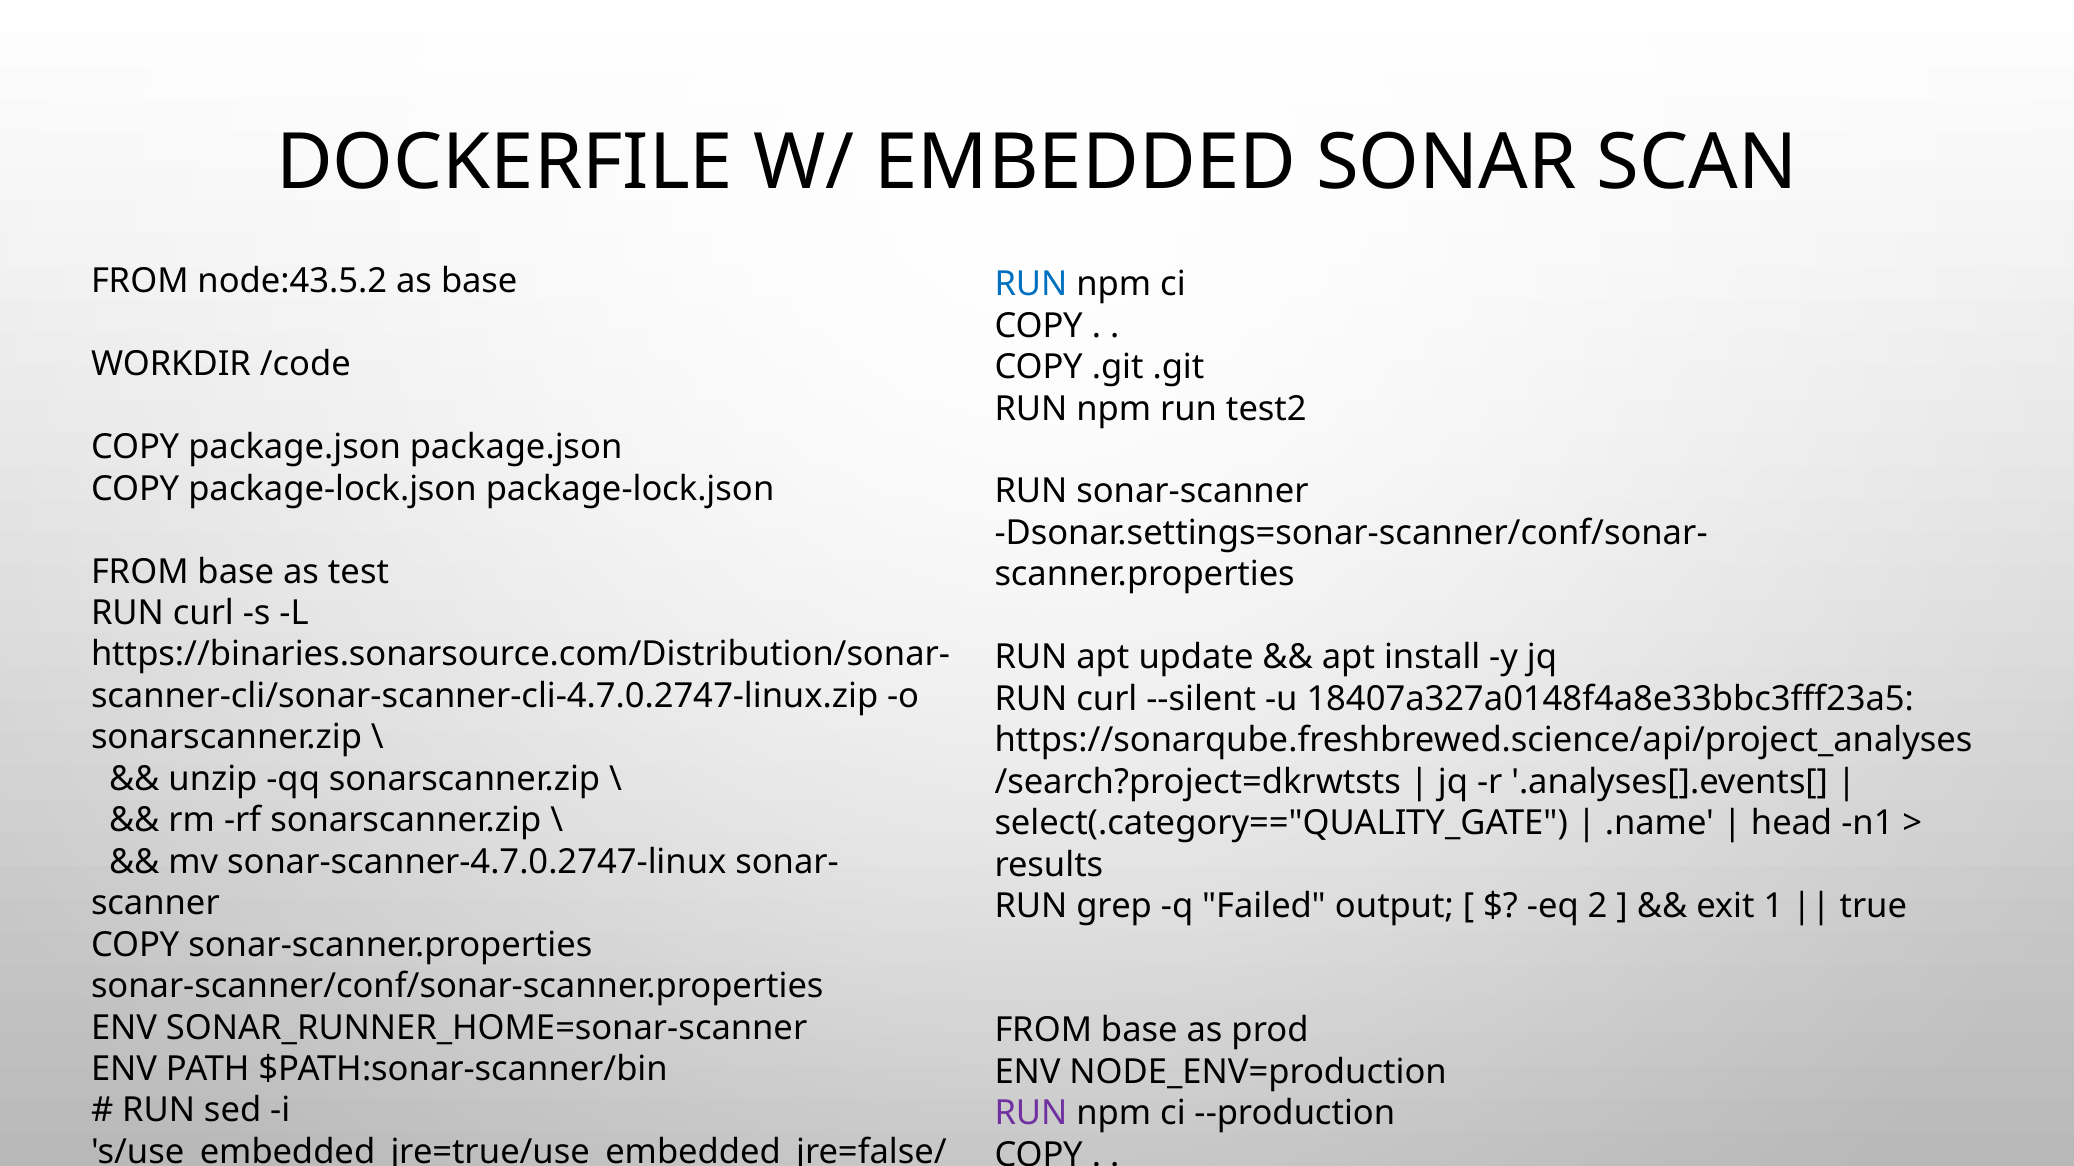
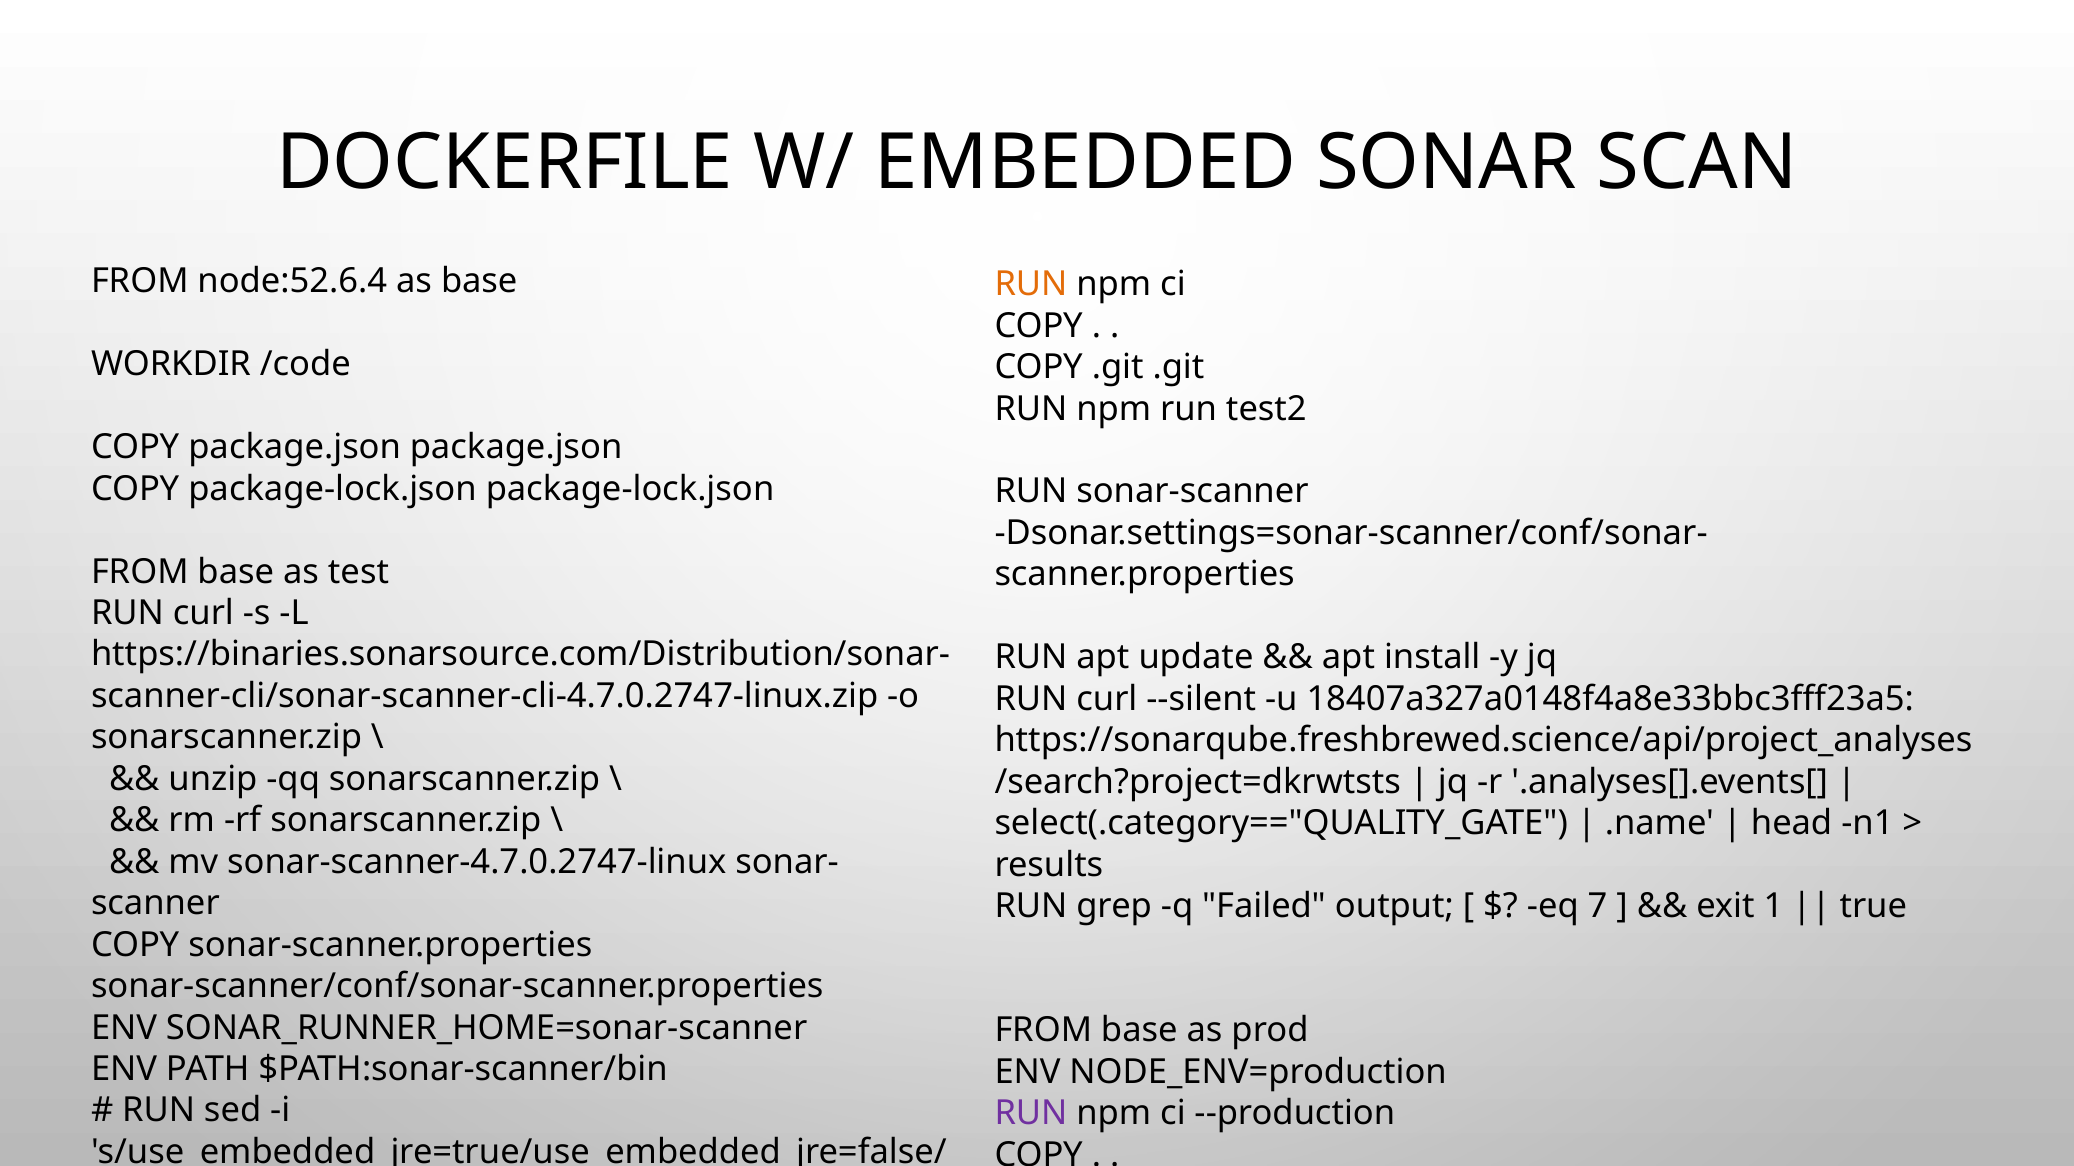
node:43.5.2: node:43.5.2 -> node:52.6.4 (292, 282)
RUN colour: blue -> orange (1031, 284)
2: 2 -> 7 (1597, 907)
